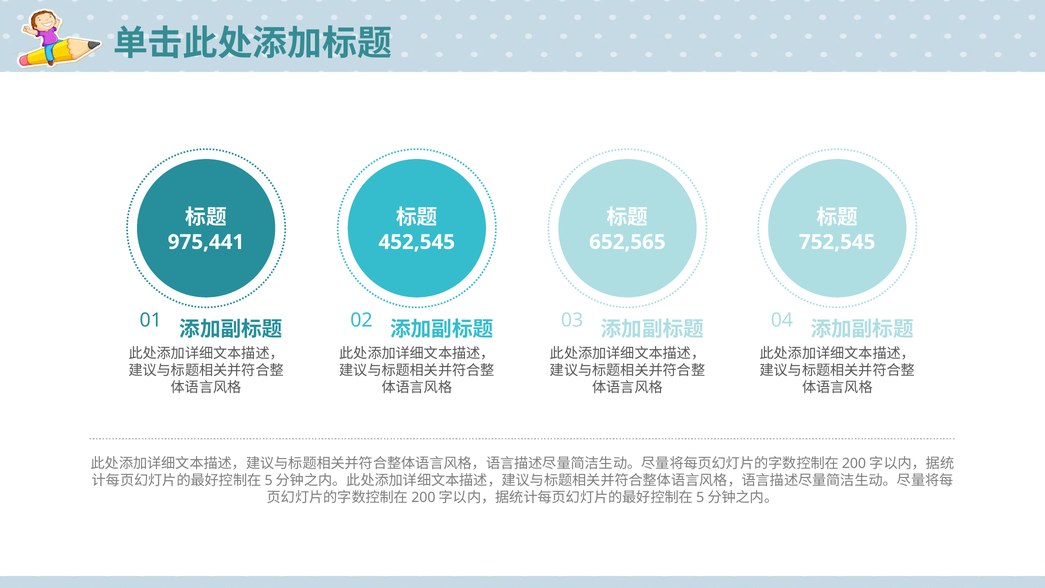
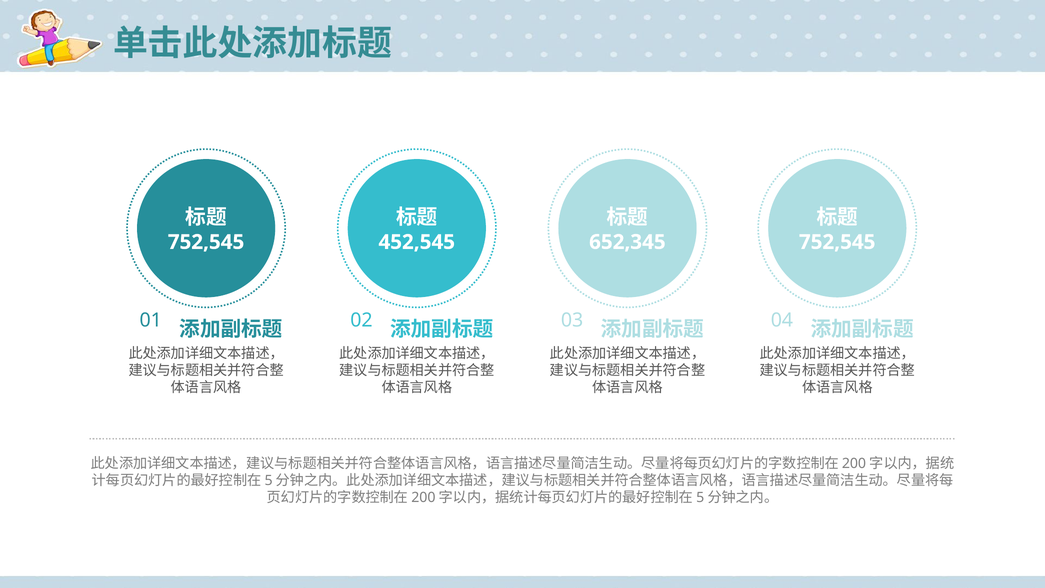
975,441: 975,441 -> 752,545 (206, 242)
652,565: 652,565 -> 652,345 (627, 242)
